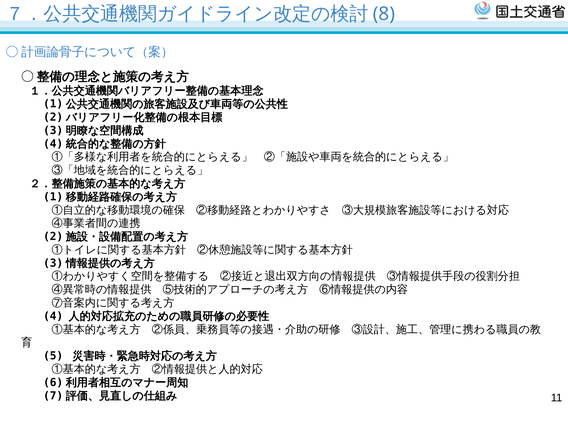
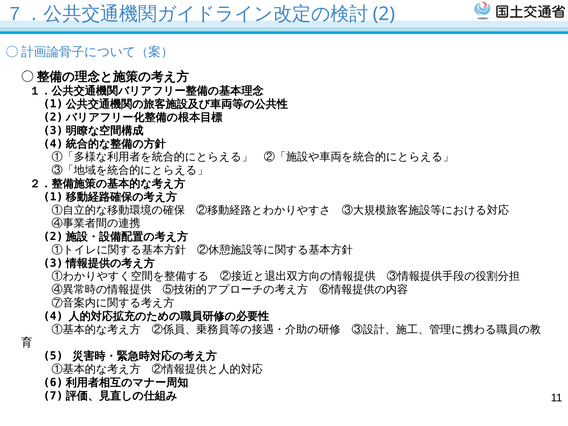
8: 8 -> 2 (384, 14)
